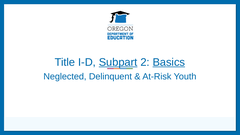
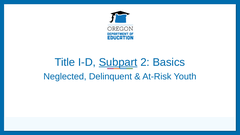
Basics underline: present -> none (169, 62)
